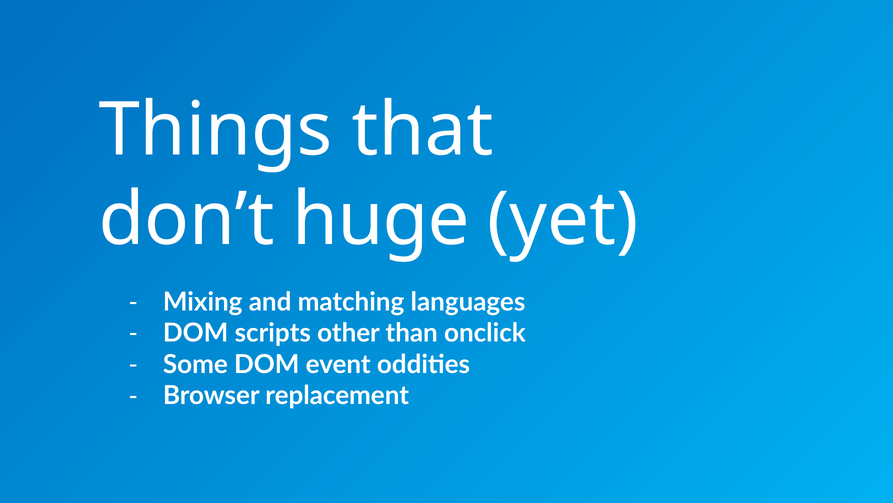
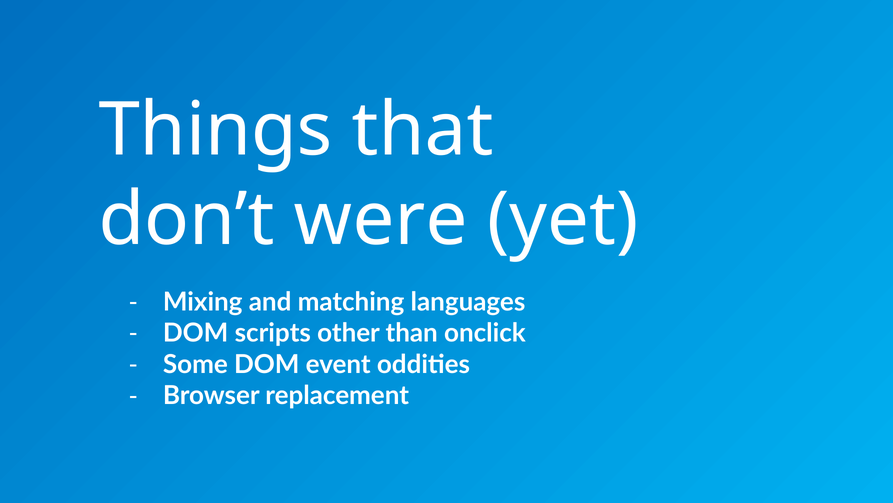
huge: huge -> were (381, 219)
